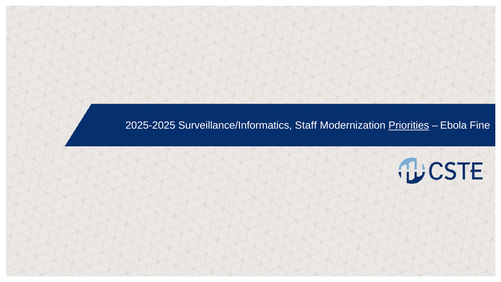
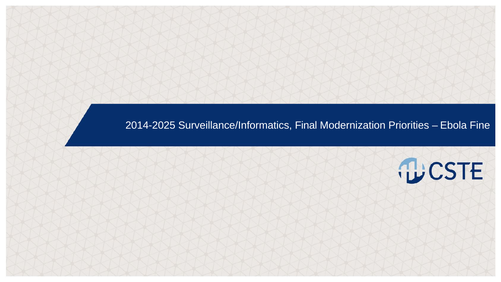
2025-2025: 2025-2025 -> 2014-2025 (150, 125)
Staff: Staff -> Final (306, 125)
Priorities underline: present -> none (409, 125)
